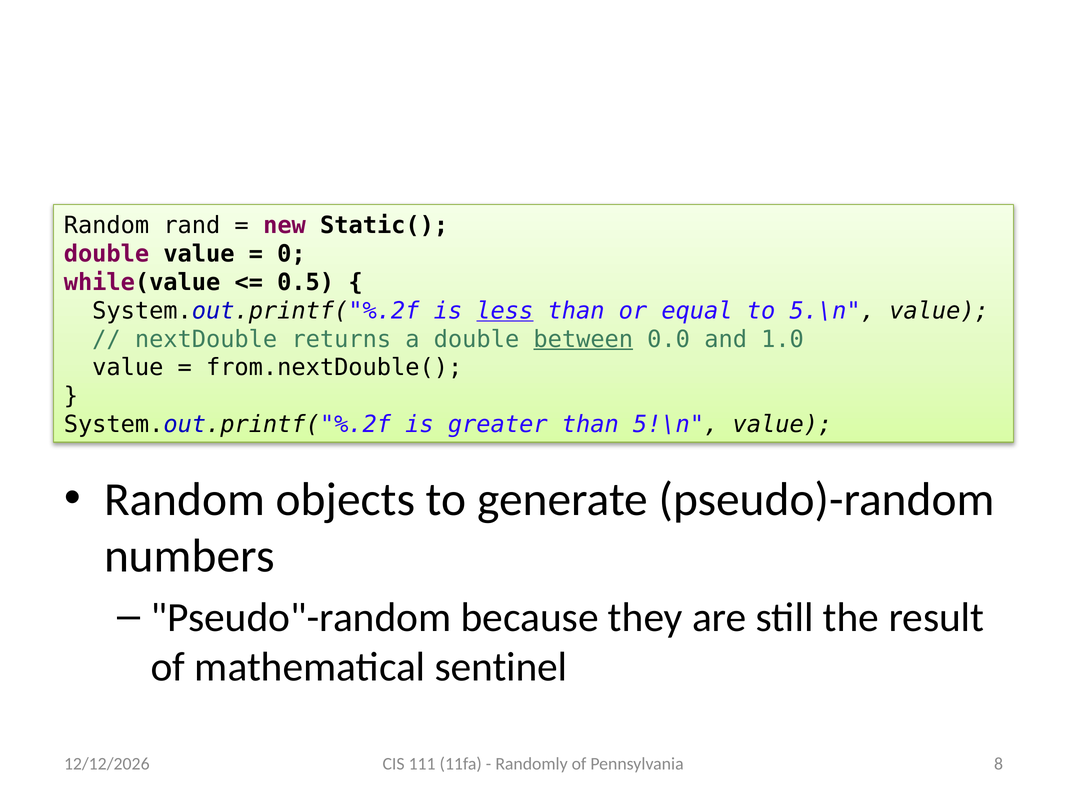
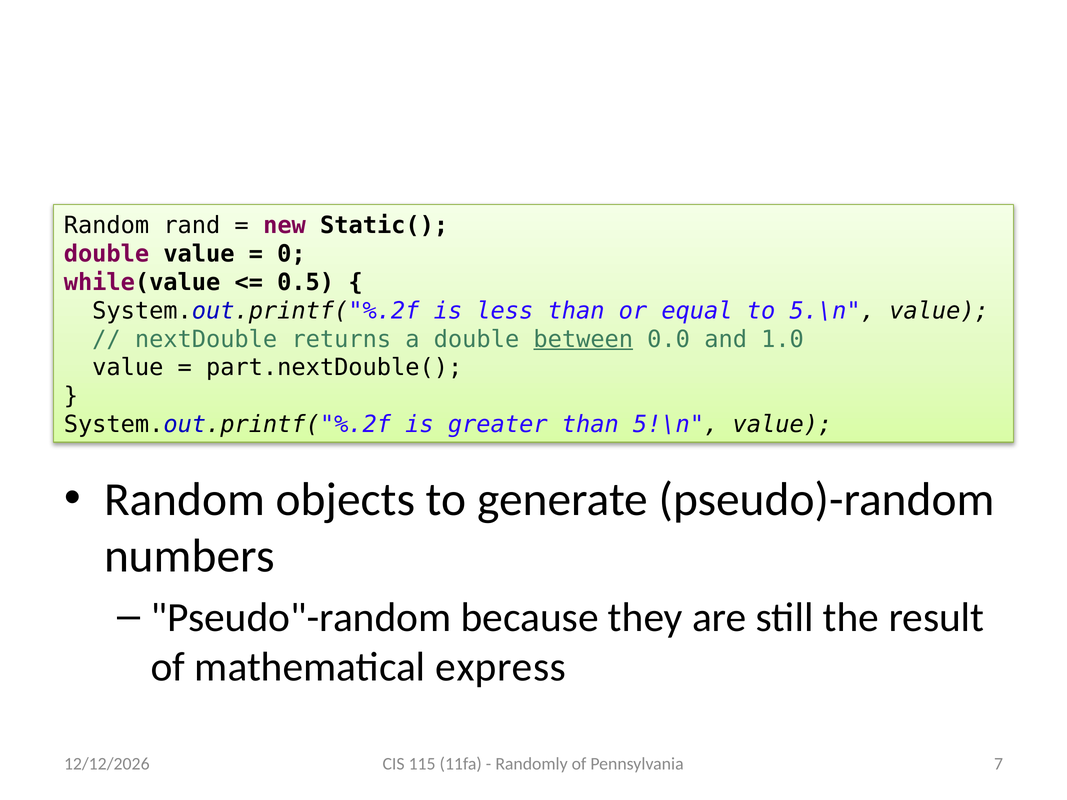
less underline: present -> none (505, 311)
from.nextDouble(: from.nextDouble( -> part.nextDouble( (334, 368)
sentinel: sentinel -> express (501, 667)
111: 111 -> 115 (422, 764)
8: 8 -> 7 (999, 764)
